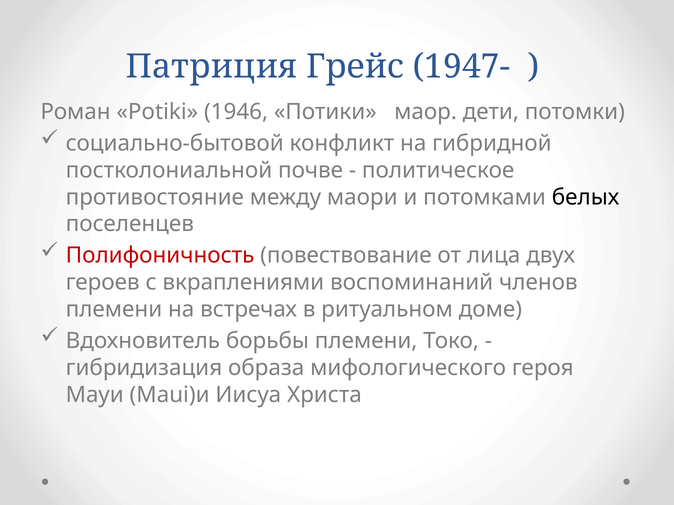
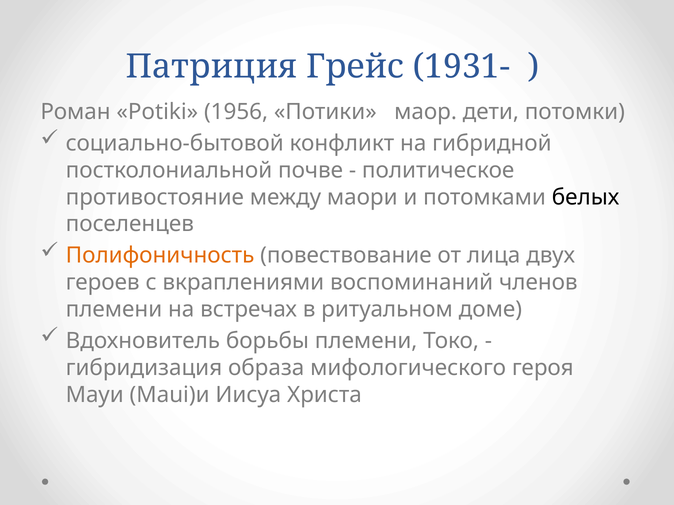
1947-: 1947- -> 1931- (461, 67)
1946: 1946 -> 1956 (236, 112)
Полифоничность colour: red -> orange (160, 256)
